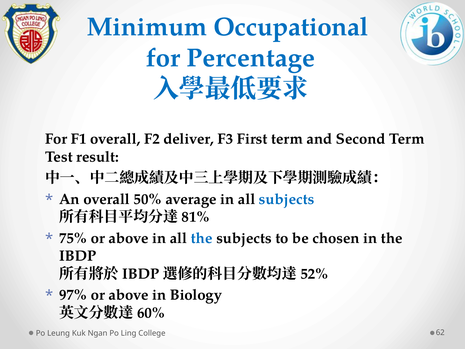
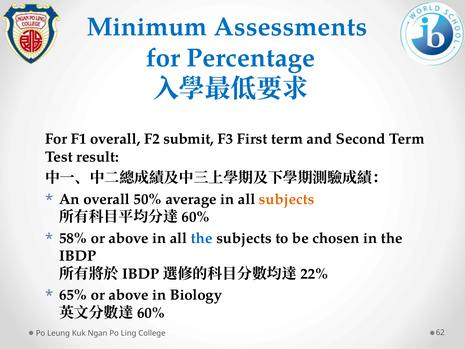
Occupational: Occupational -> Assessments (291, 27)
deliver: deliver -> submit (189, 139)
subjects colour: blue -> orange (287, 199)
81%: 81% -> 60% (196, 217)
75%: 75% -> 58% (73, 238)
52%: 52% -> 22% (314, 274)
97%: 97% -> 65% (73, 295)
